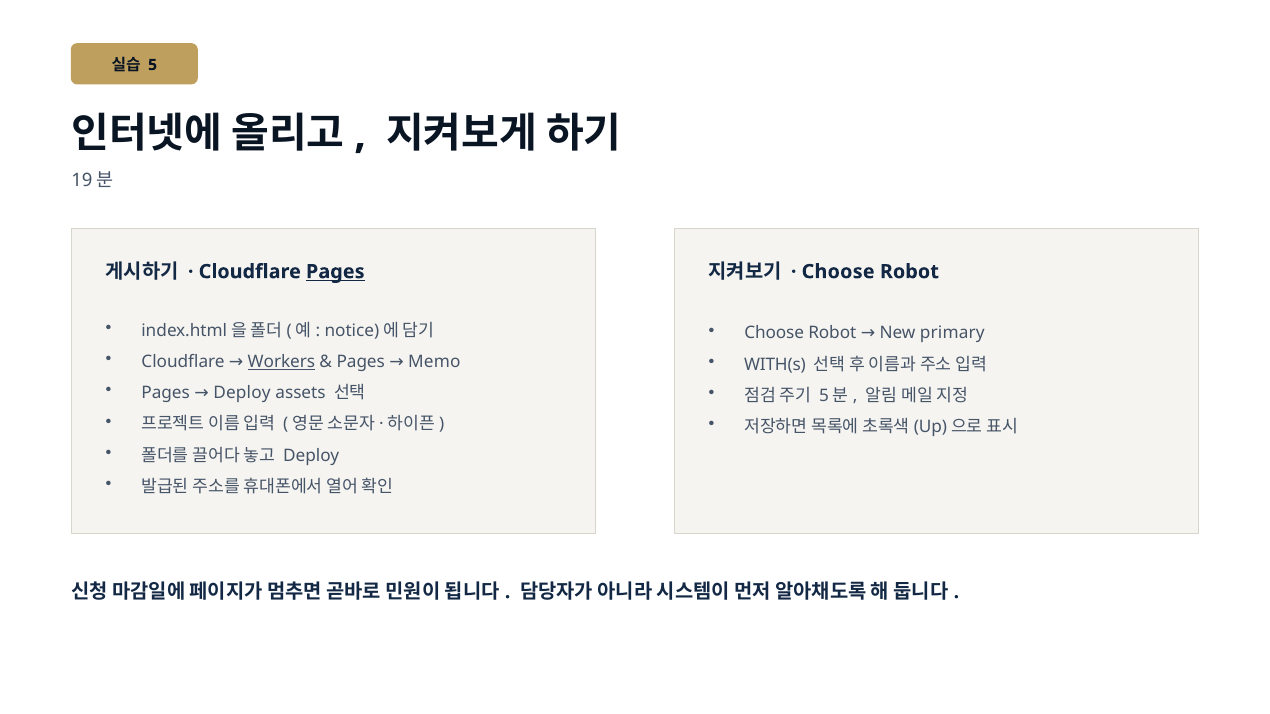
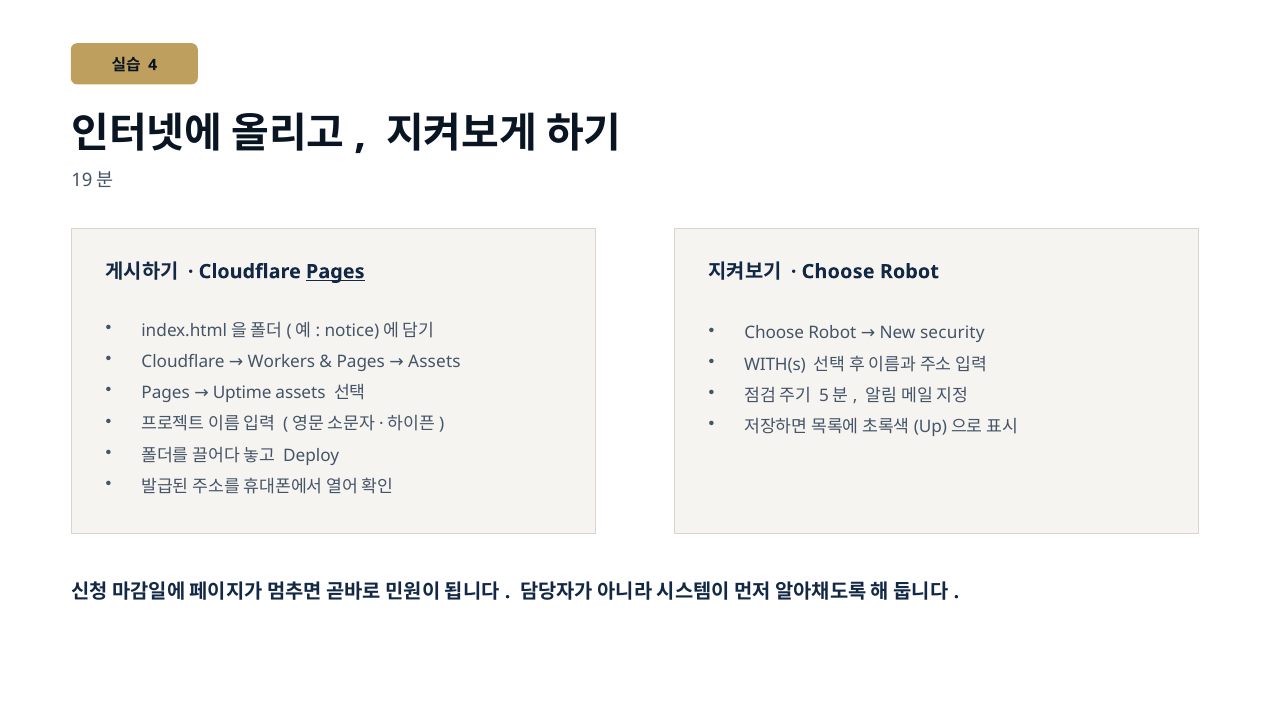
5: 5 -> 4 (153, 65)
primary: primary -> security (952, 333)
Workers underline: present -> none (281, 362)
Pages Memo: Memo -> Assets (434, 362)
Pages Deploy: Deploy -> Uptime (242, 393)
